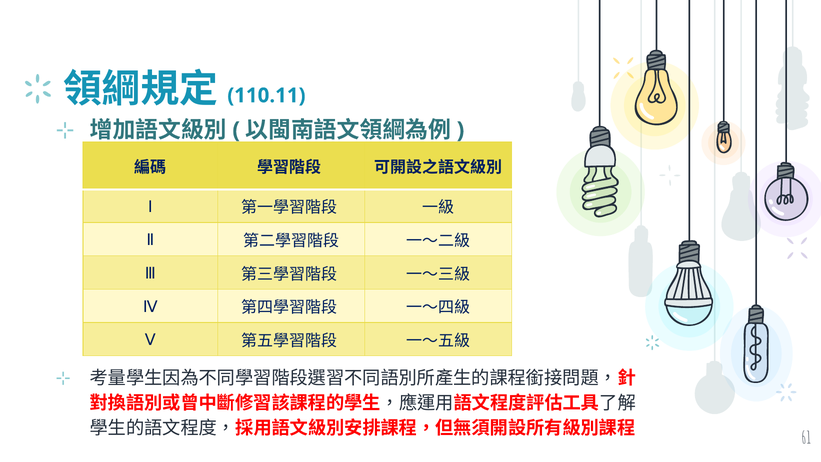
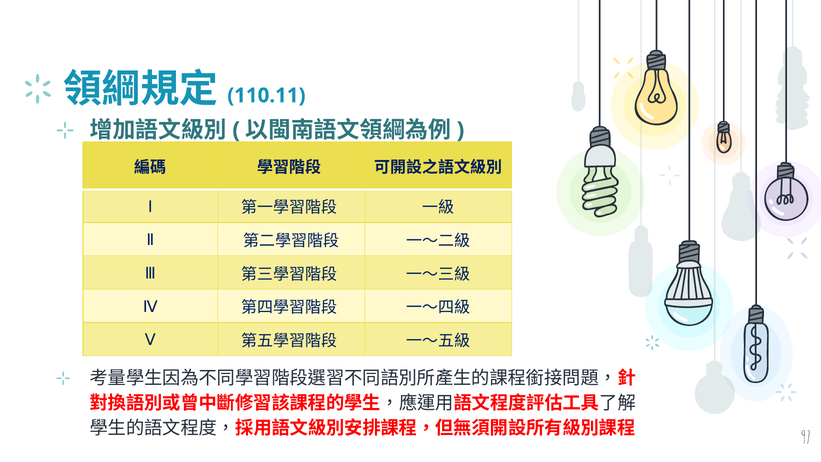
61: 61 -> 97 (806, 438)
